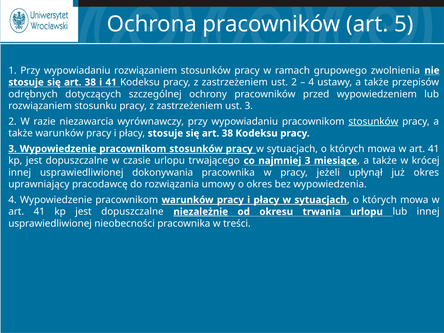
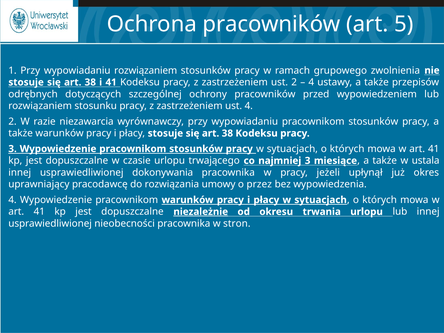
ust 3: 3 -> 4 (249, 106)
stosunków underline: present -> none (373, 121)
krócej: krócej -> ustala (426, 161)
o okres: okres -> przez (259, 184)
treści: treści -> stron (237, 224)
